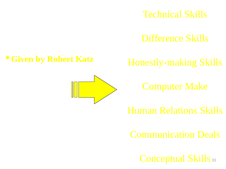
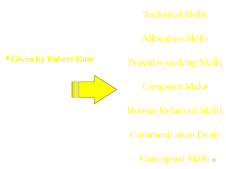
Difference: Difference -> Allocation (162, 38)
Honestly-making: Honestly-making -> Provides-making (162, 62)
